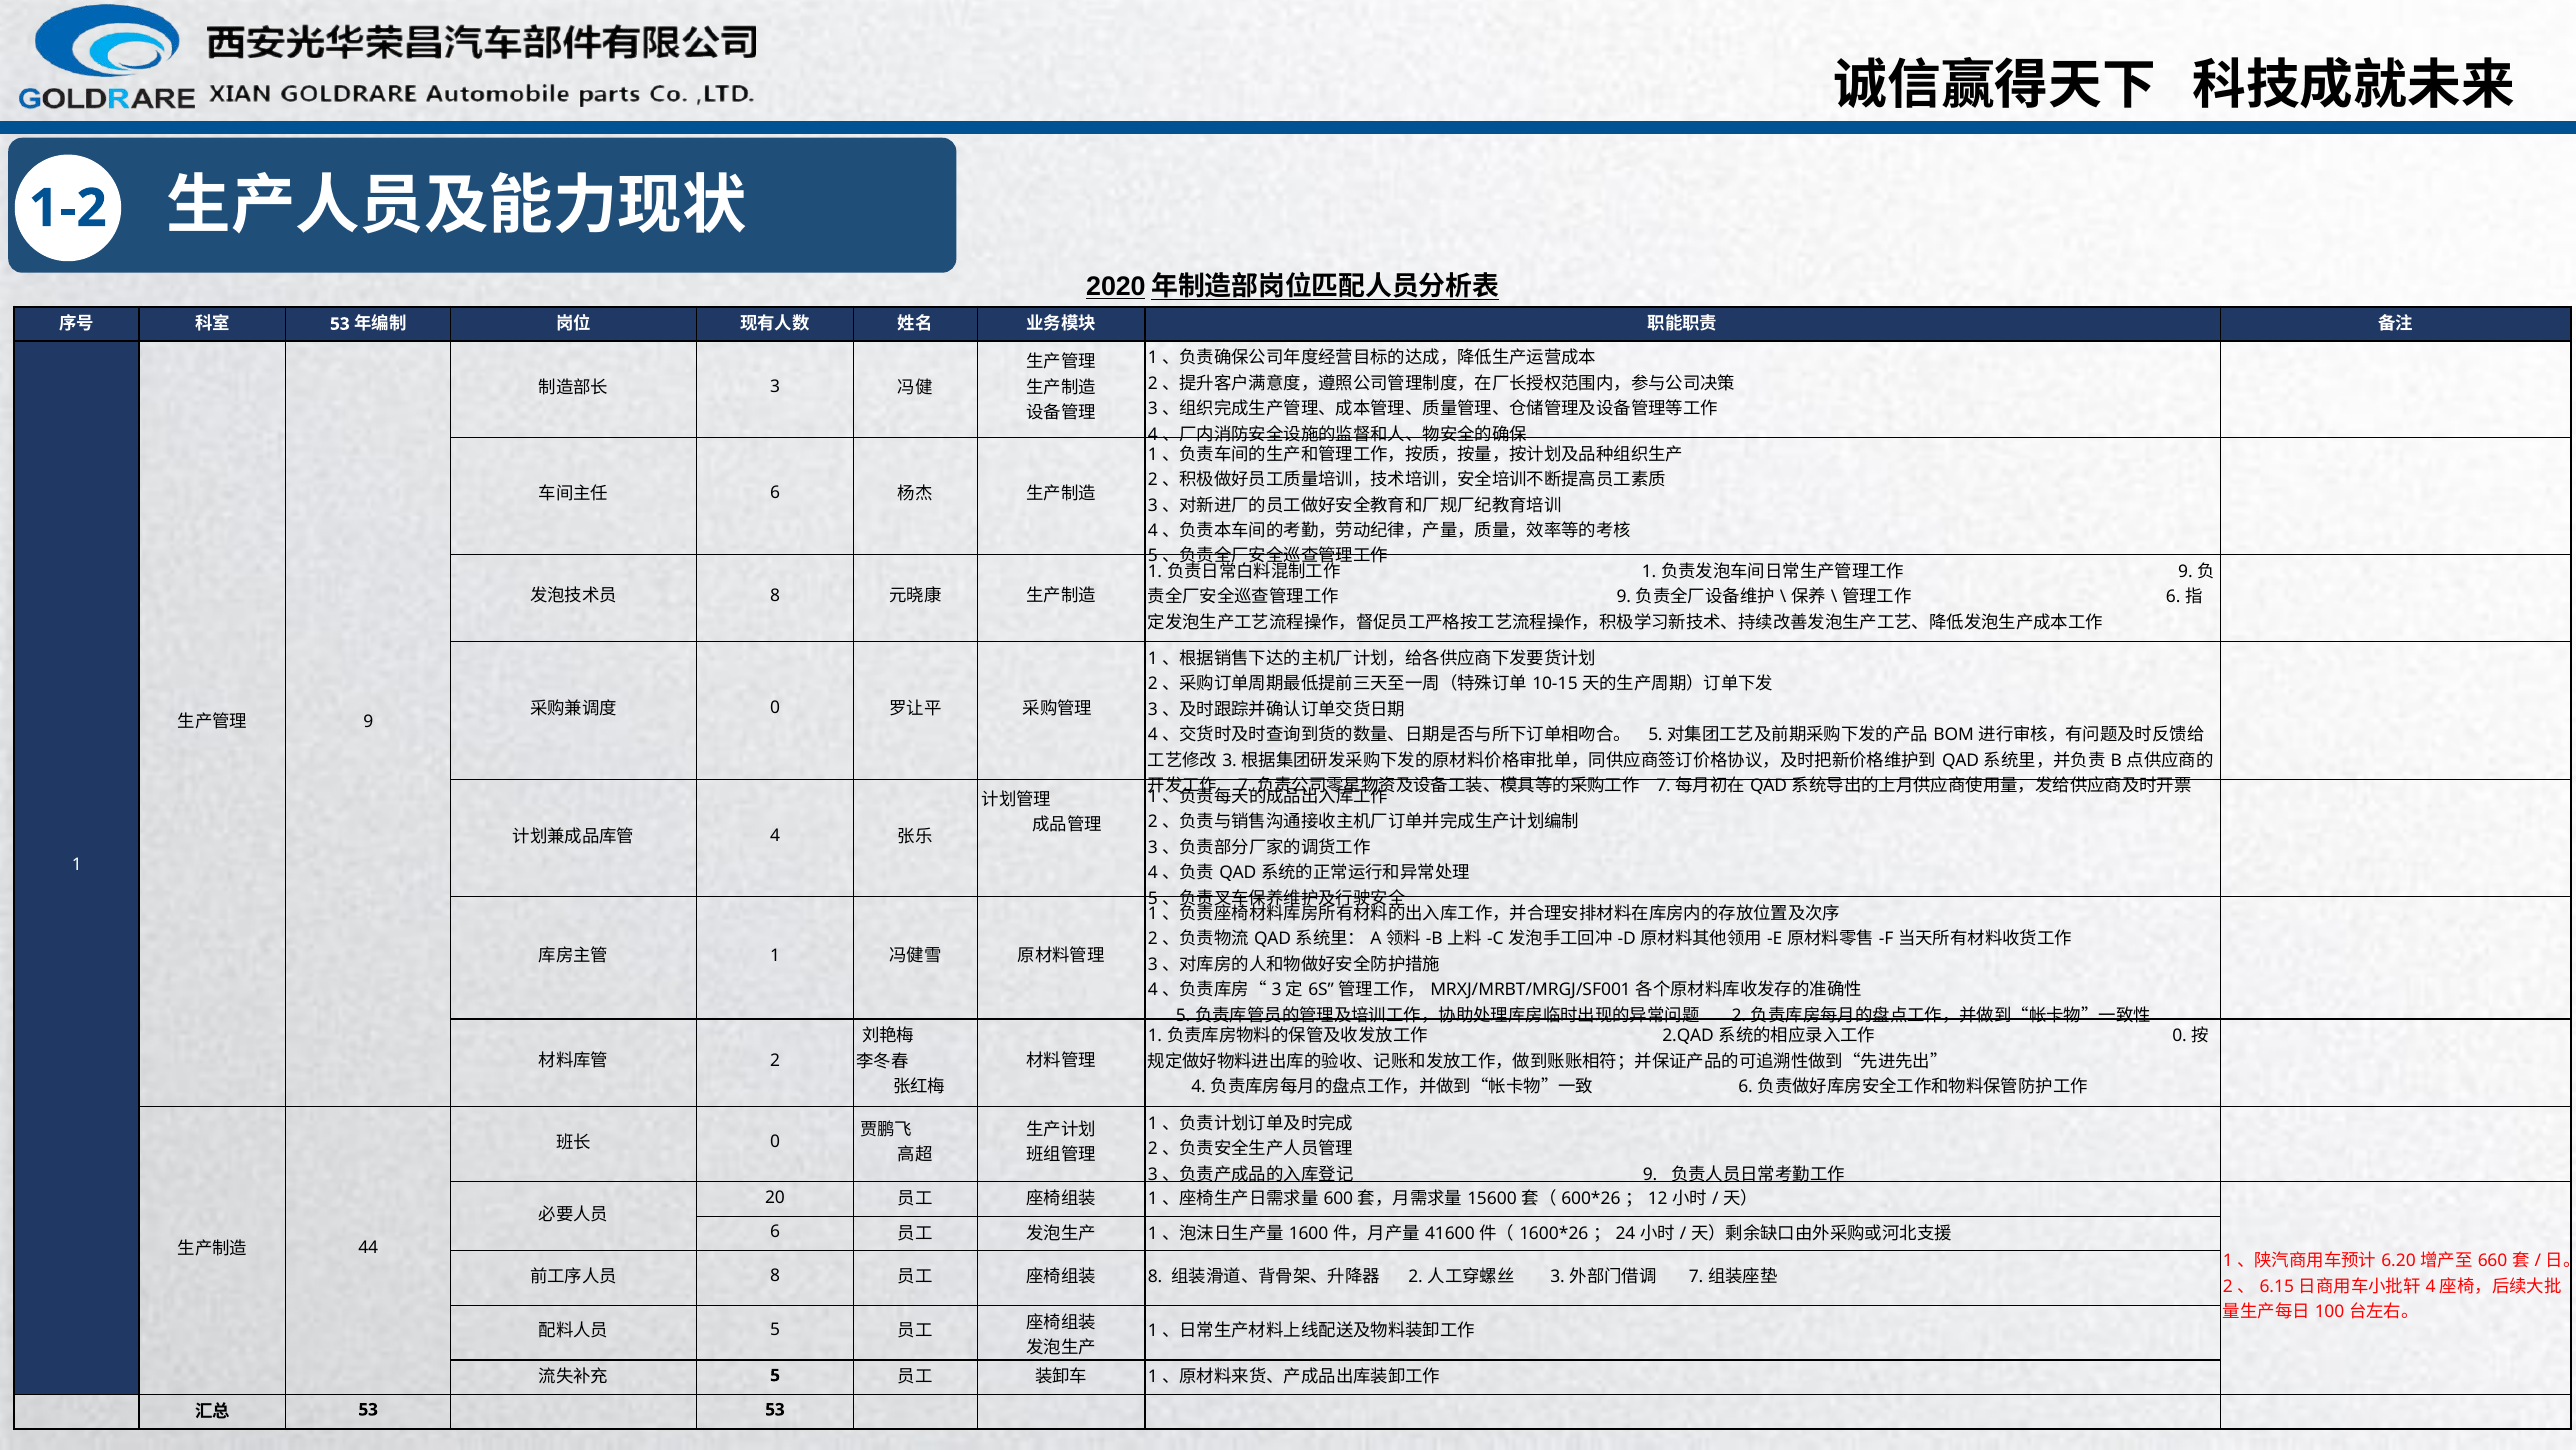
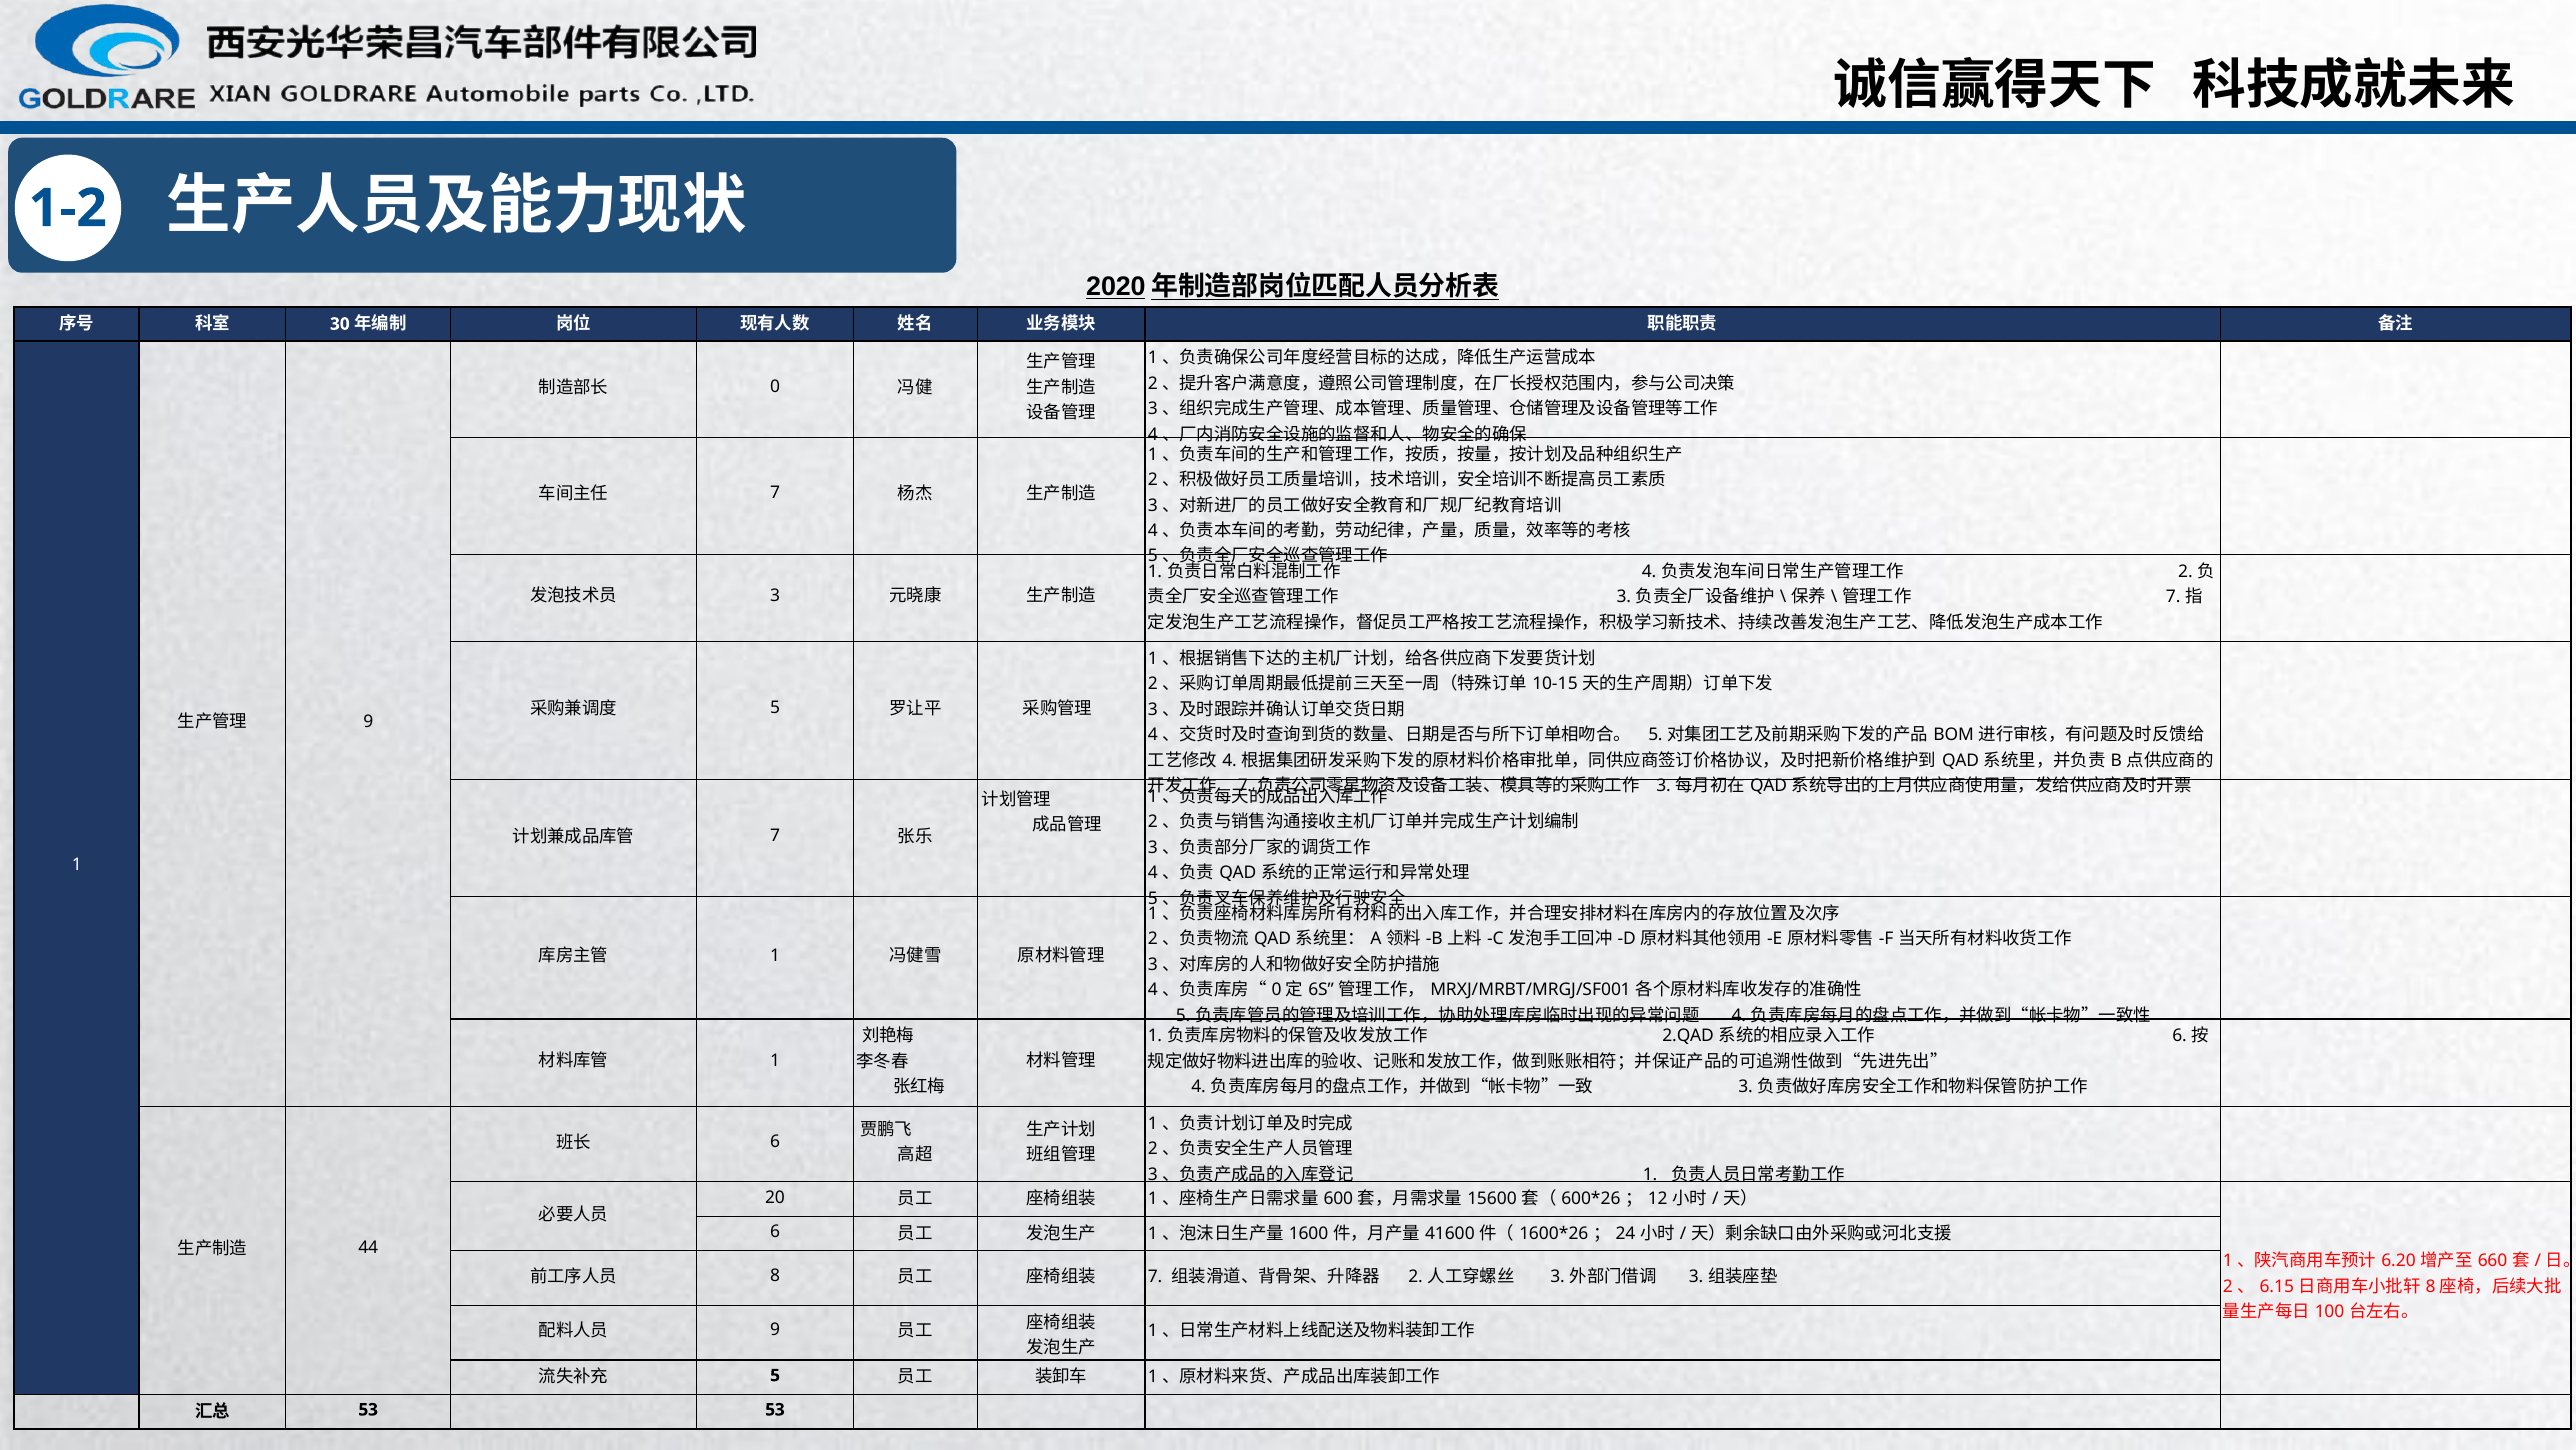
53: 53 -> 30 (340, 324)
3: 3 -> 0 (775, 386)
6: 6 -> 7 (775, 493)
1: 1 -> 4 (1649, 571)
9: 9 -> 2 (2185, 571)
8: 8 -> 3 (775, 595)
9: 9 -> 3 (1624, 597)
6: 6 -> 7 (2173, 597)
0: 0 -> 5 (775, 708)
3: 3 -> 4 (1230, 760)
7: 7 -> 3 (1664, 786)
4: 4 -> 7 (775, 835)
3: 3 -> 0 (1277, 990)
2: 2 -> 4 (1739, 1015)
0: 0 -> 6 (2180, 1036)
2: 2 -> 1 (775, 1060)
6: 6 -> 3 (1746, 1087)
0: 0 -> 6 (775, 1141)
9: 9 -> 1 (1650, 1174)
8: 8 -> 7 (1155, 1276)
7: 7 -> 3 (1696, 1276)
4: 4 -> 8 (2431, 1286)
5: 5 -> 9 (775, 1330)
